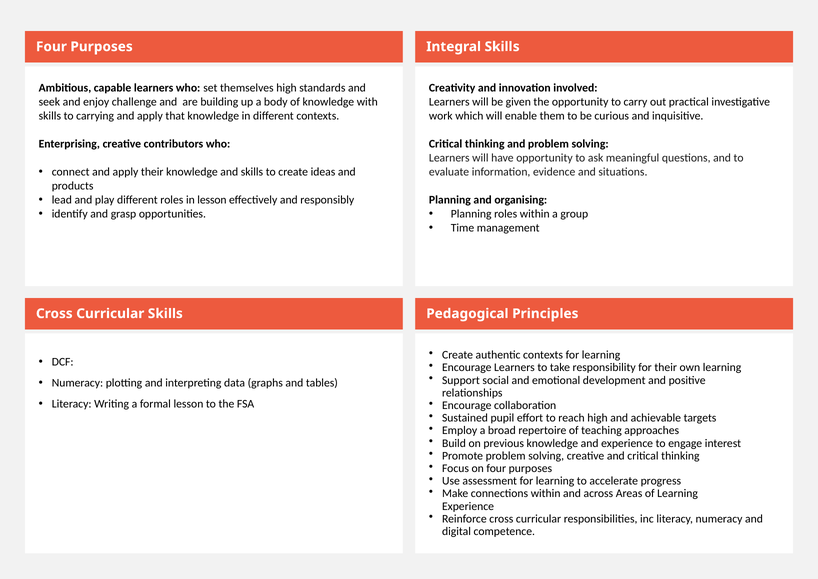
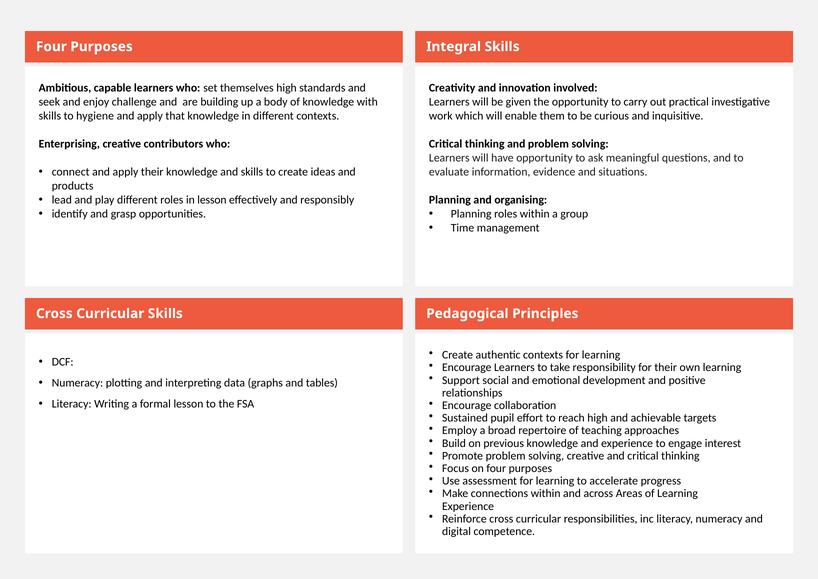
carrying: carrying -> hygiene (95, 116)
